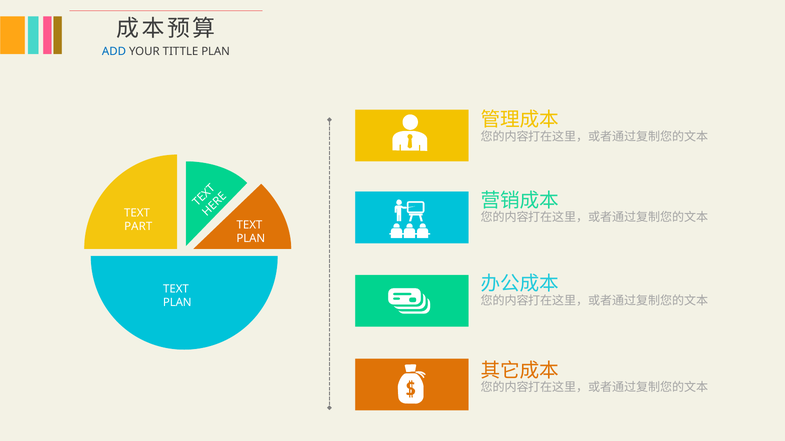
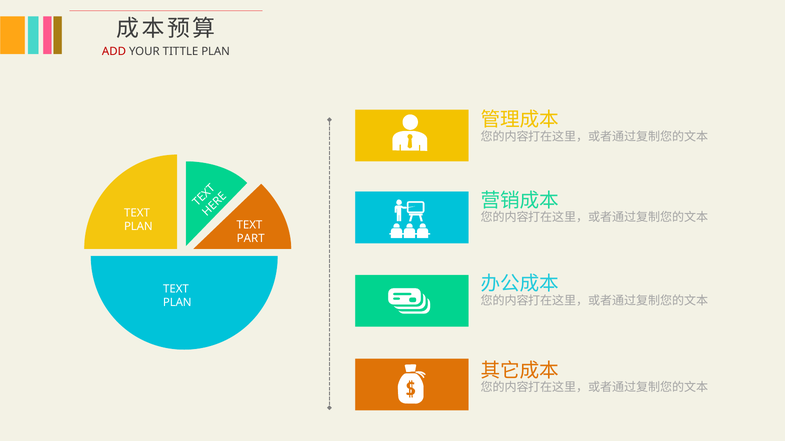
ADD colour: blue -> red (114, 51)
PART: PART -> PLAN (138, 227)
PLAN: PLAN -> PART (251, 239)
